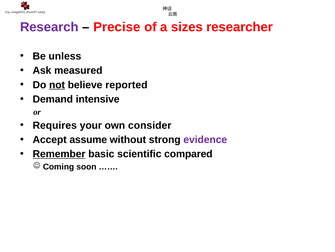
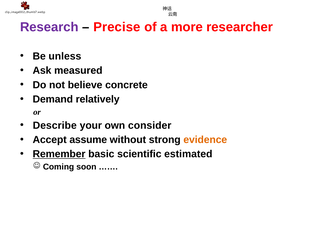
sizes: sizes -> more (187, 27)
not underline: present -> none (57, 85)
reported: reported -> concrete (126, 85)
intensive: intensive -> relatively (98, 99)
Requires: Requires -> Describe (55, 125)
evidence colour: purple -> orange (205, 139)
compared: compared -> estimated (188, 154)
